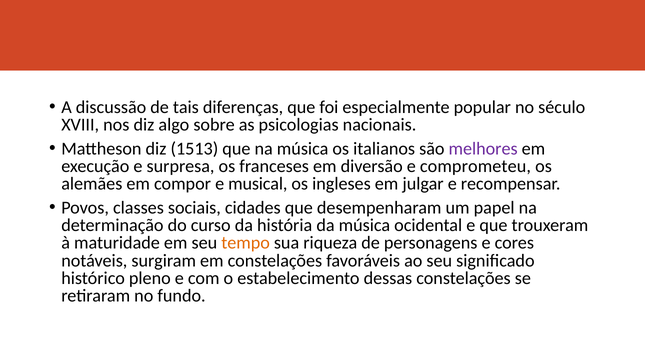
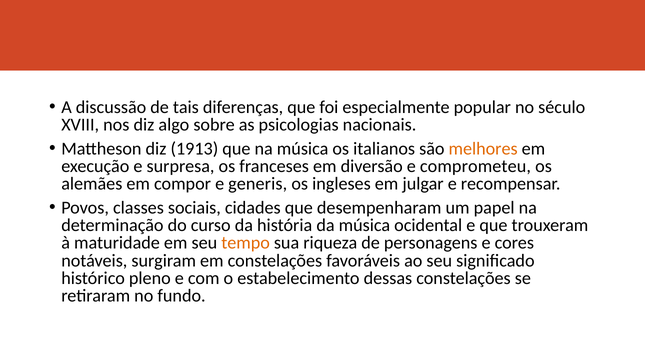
1513: 1513 -> 1913 (194, 148)
melhores colour: purple -> orange (483, 148)
musical: musical -> generis (258, 184)
